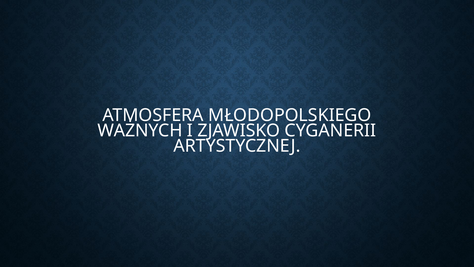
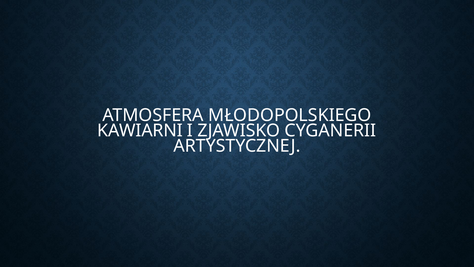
WAŻNYCH: WAŻNYCH -> KAWIARNI (140, 131)
